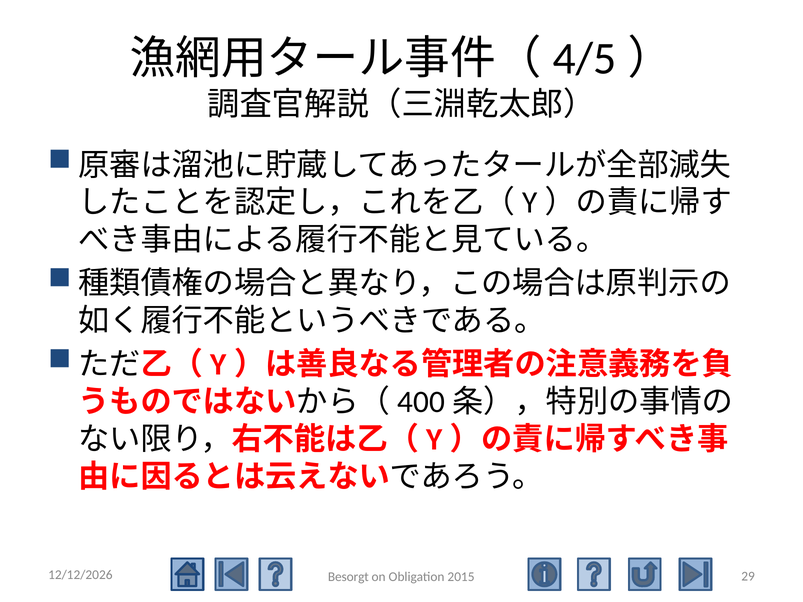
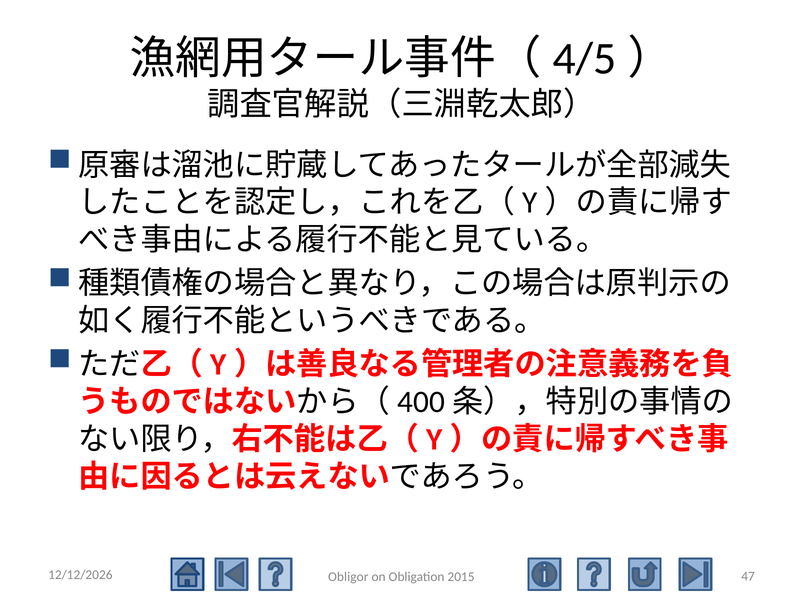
29: 29 -> 47 (748, 577)
Besorgt: Besorgt -> Obligor (348, 577)
